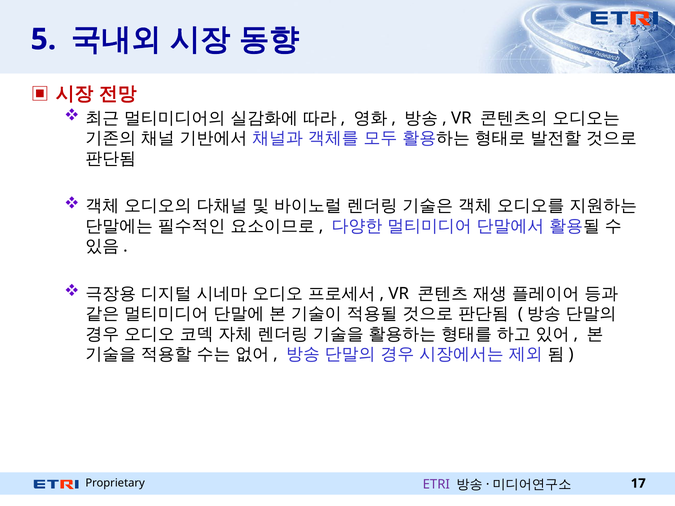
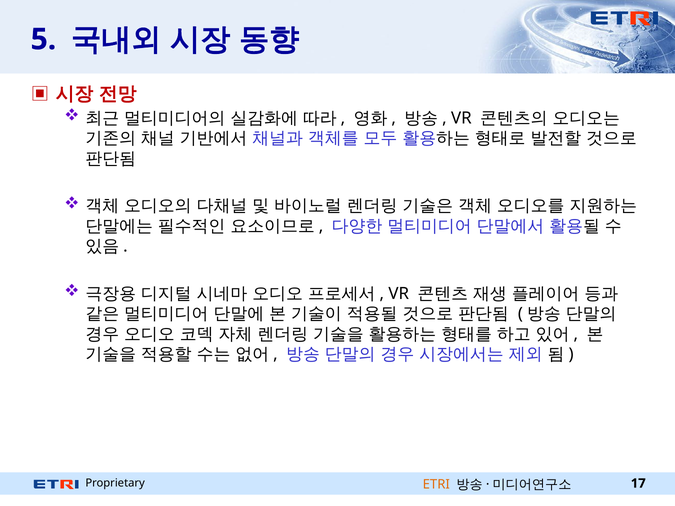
ETRI colour: purple -> orange (436, 485)
